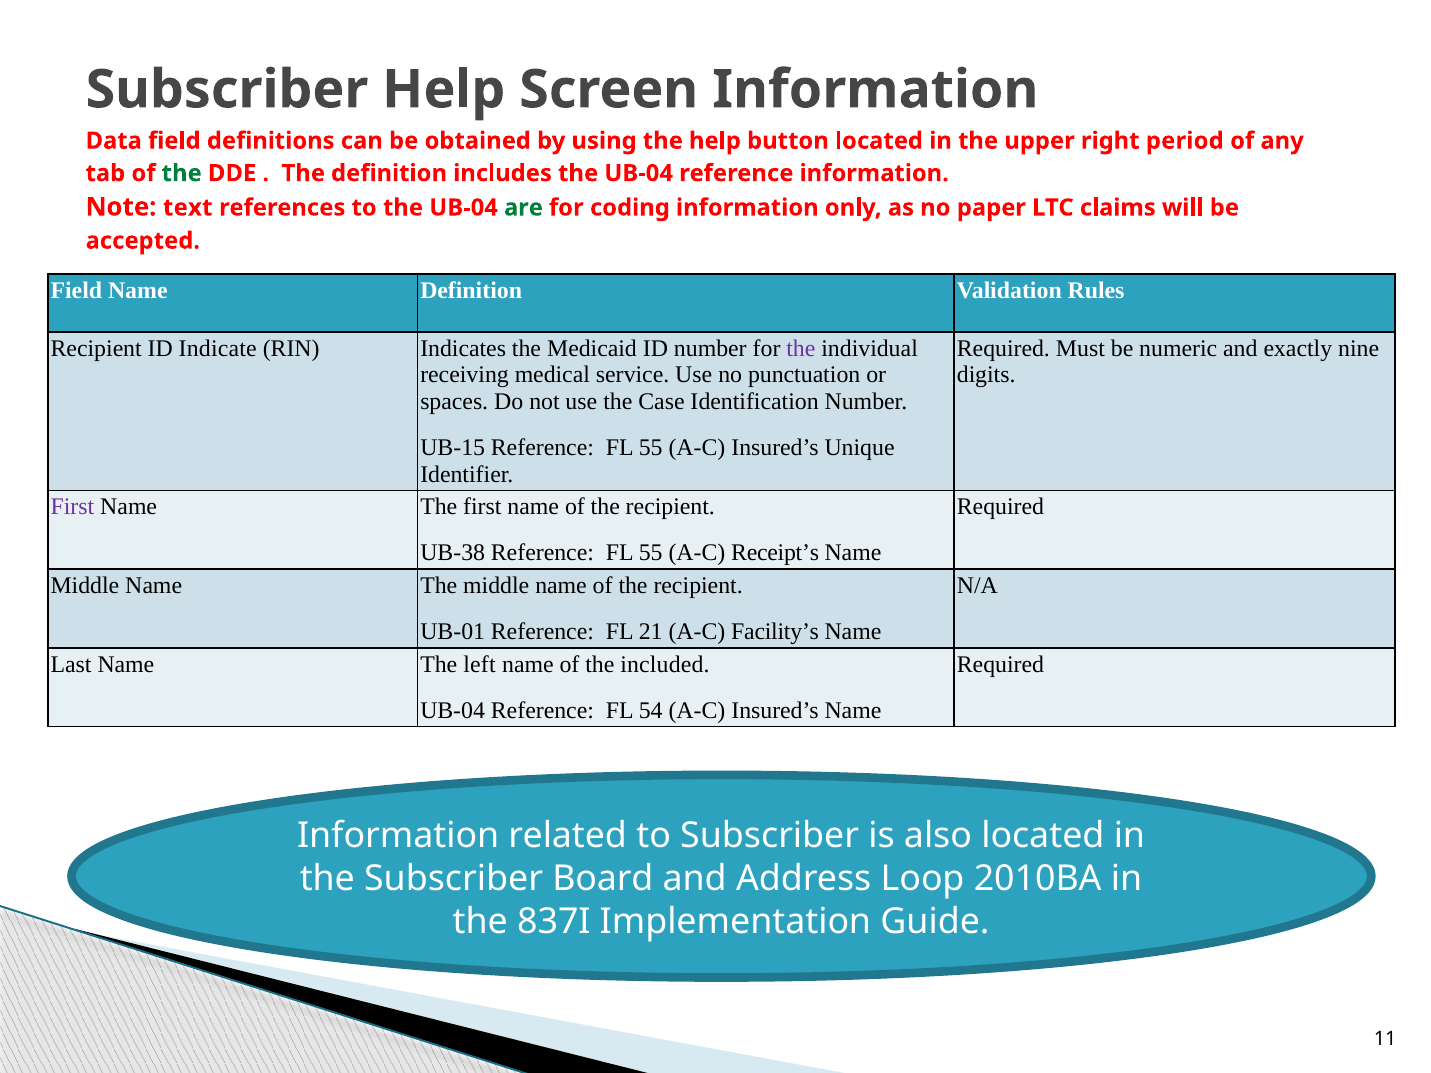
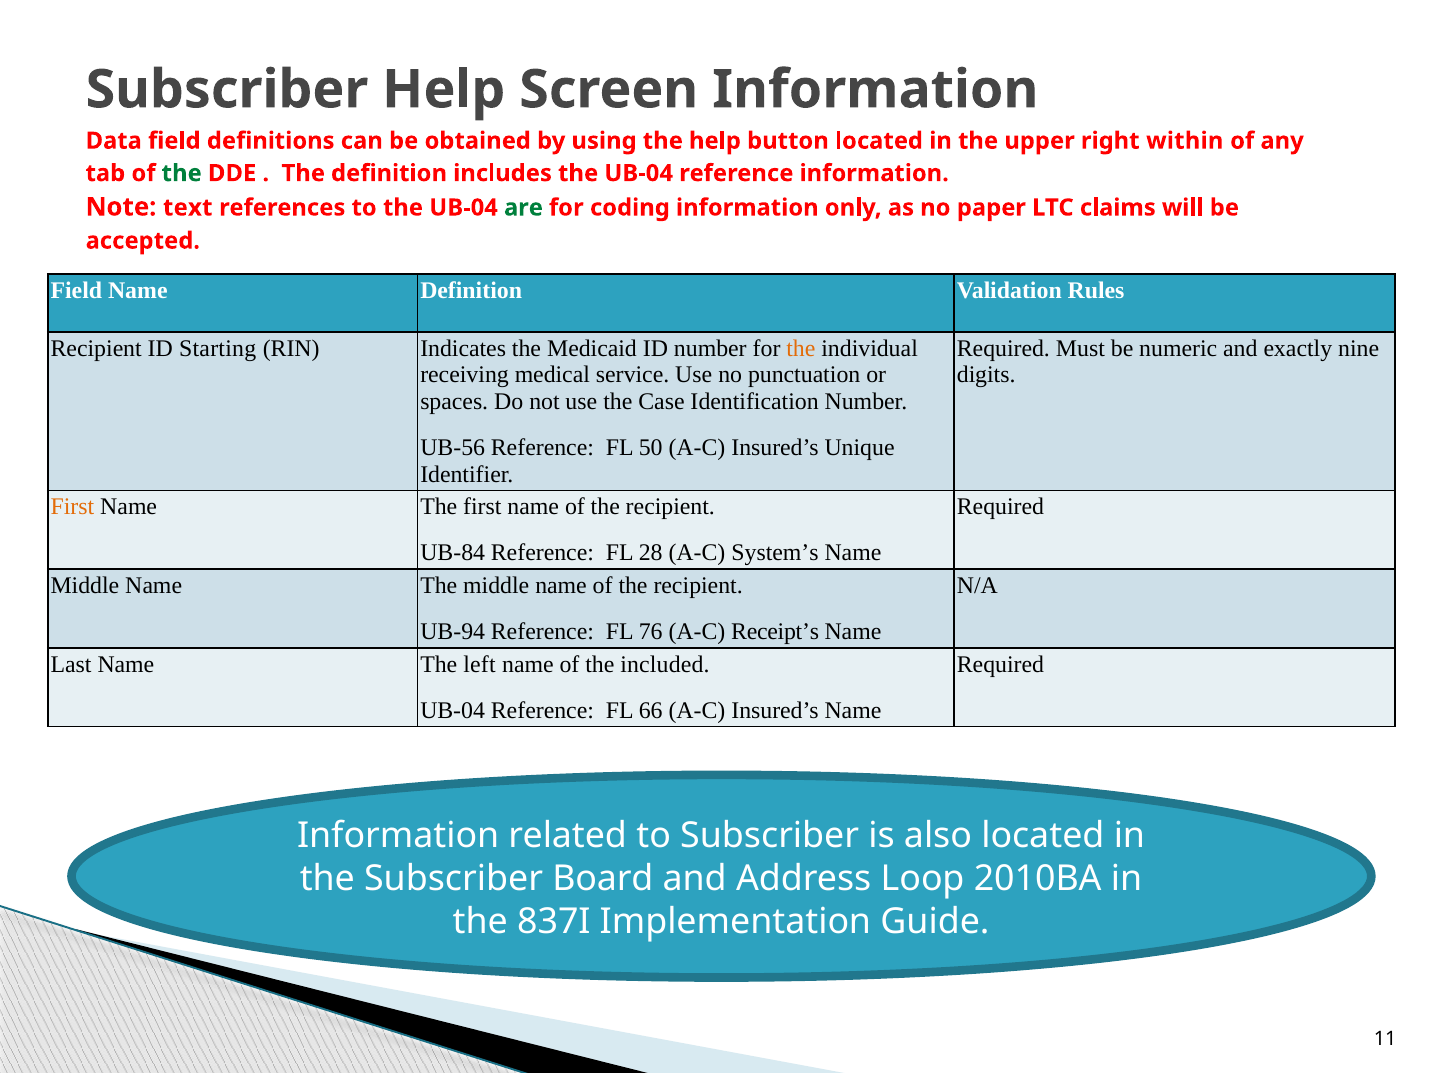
period: period -> within (1185, 141)
Indicate: Indicate -> Starting (218, 349)
the colour: purple -> orange (801, 349)
UB-15: UB-15 -> UB-56 (453, 448)
55: 55 -> 50 (651, 448)
First colour: purple -> orange (72, 507)
UB-38: UB-38 -> UB-84 (453, 553)
55: 55 -> 28 (651, 553)
Receipt’s: Receipt’s -> System’s (775, 553)
UB-01: UB-01 -> UB-94 (453, 632)
21: 21 -> 76 (651, 632)
Facility’s: Facility’s -> Receipt’s (775, 632)
54: 54 -> 66 (651, 711)
